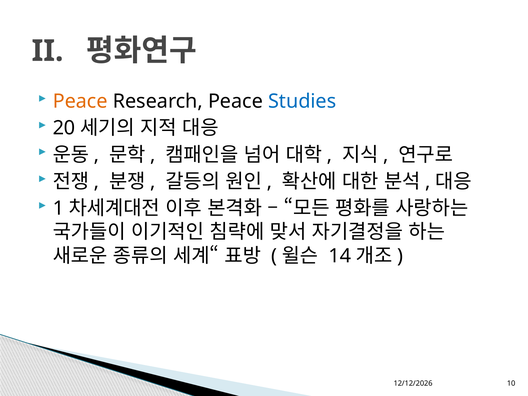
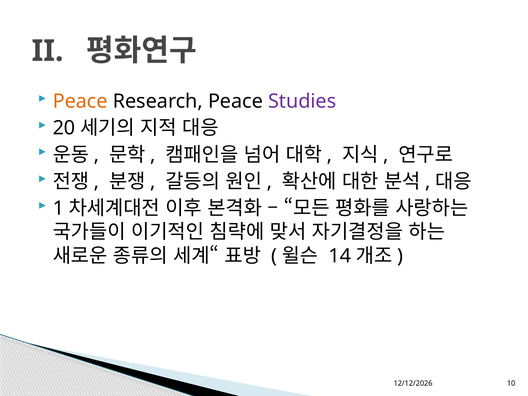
Studies colour: blue -> purple (302, 101)
